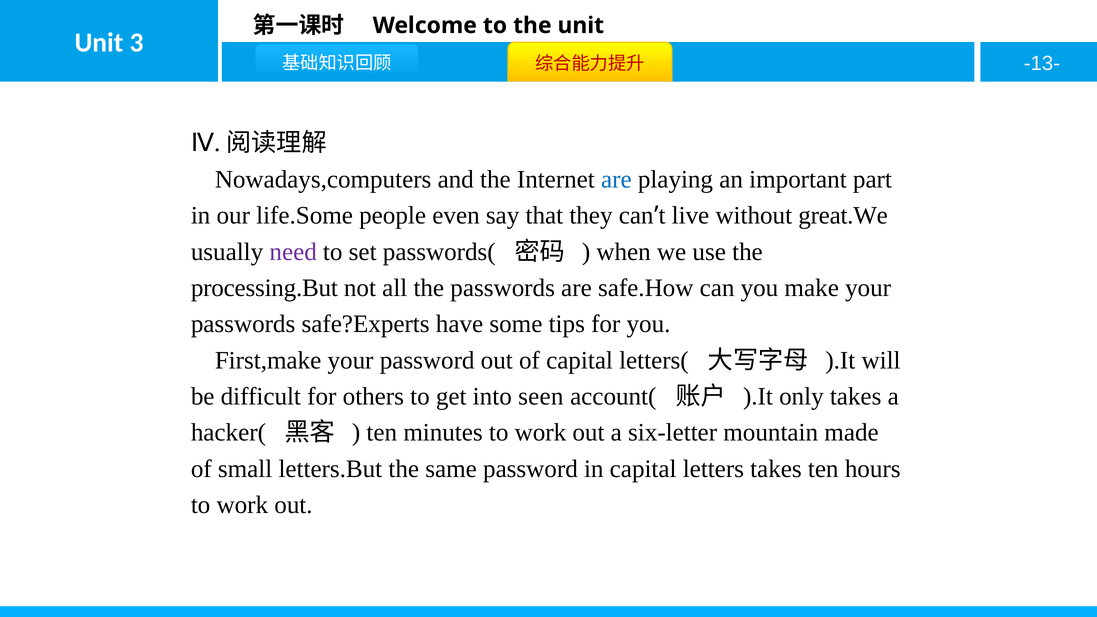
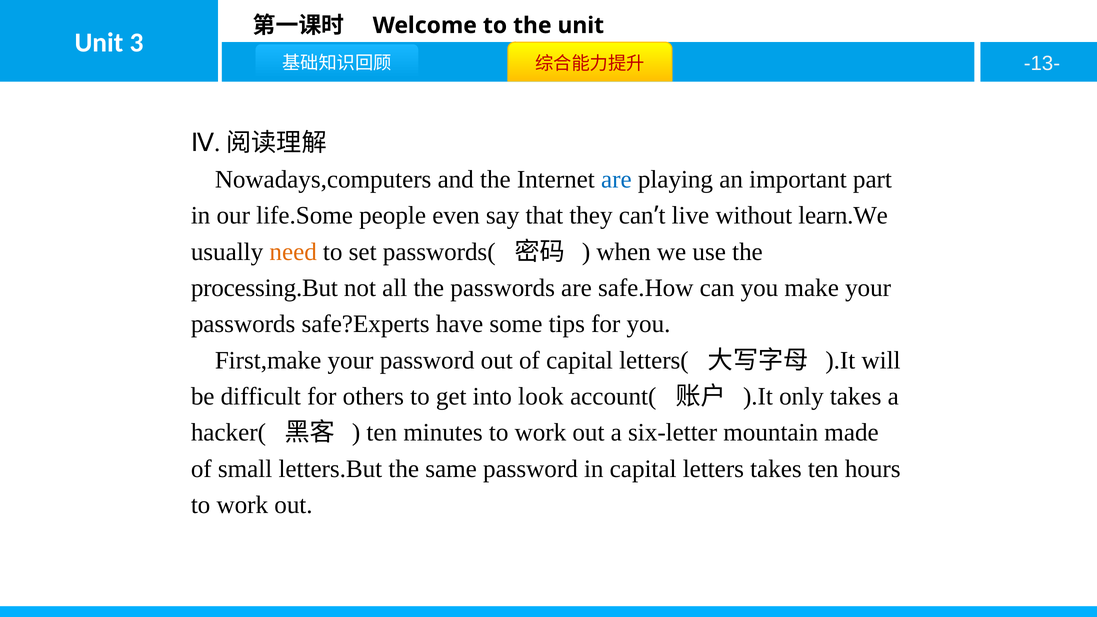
great.We: great.We -> learn.We (843, 216)
need colour: purple -> orange (293, 252)
seen: seen -> look (541, 396)
